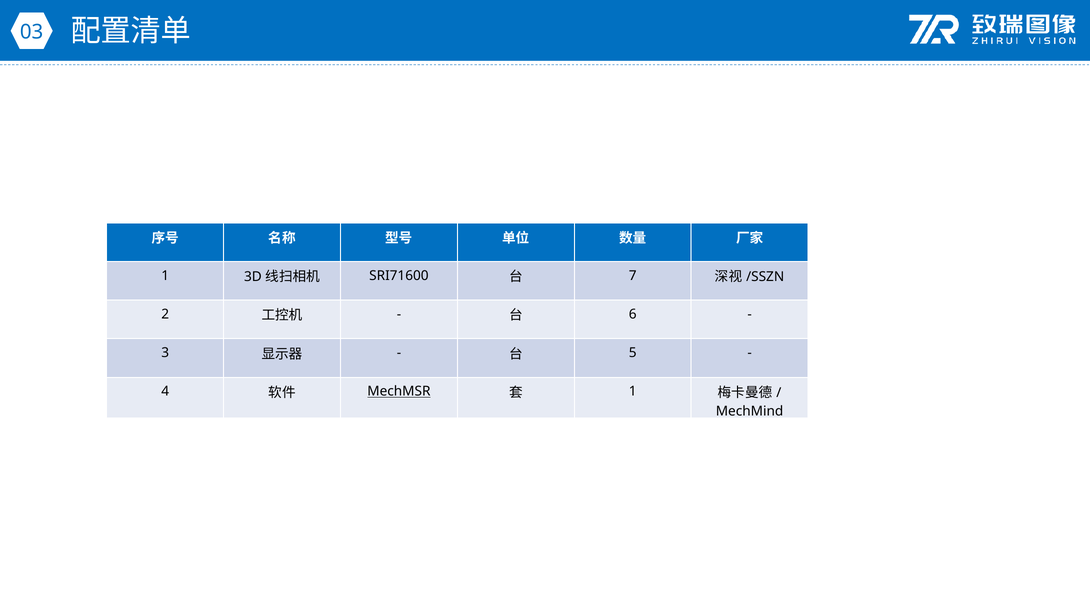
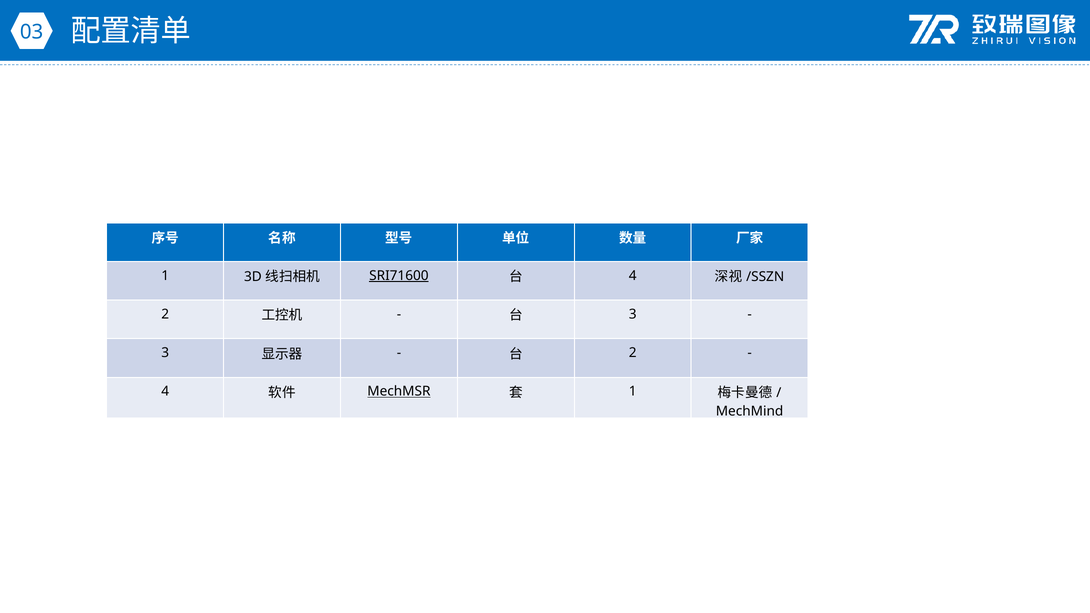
SRI71600 underline: none -> present (399, 276)
7: 7 -> 4 (633, 276)
6: 6 -> 3 (633, 314)
5: 5 -> 2 (633, 353)
